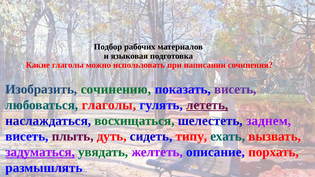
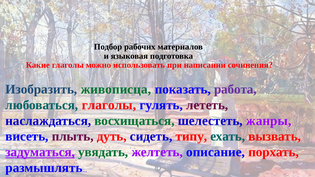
сочинению: сочинению -> живописца (116, 89)
показать висеть: висеть -> работа (235, 89)
лететь underline: present -> none (207, 105)
заднем: заднем -> жанры (269, 121)
